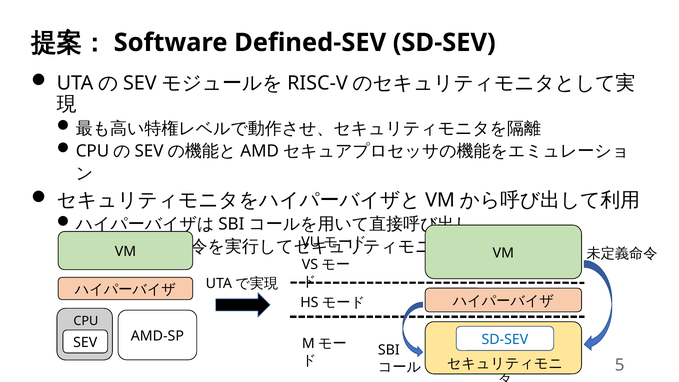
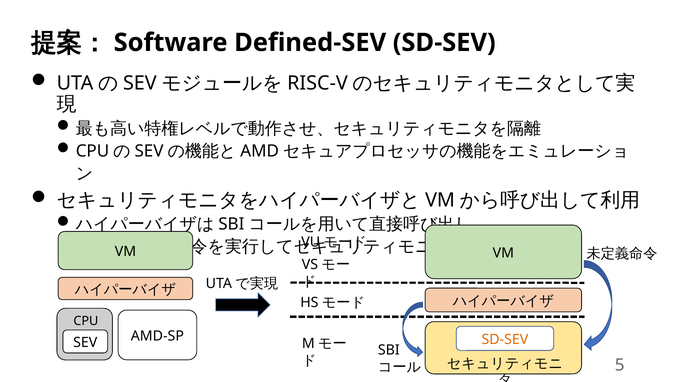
SD-SEV colour: blue -> orange (505, 339)
